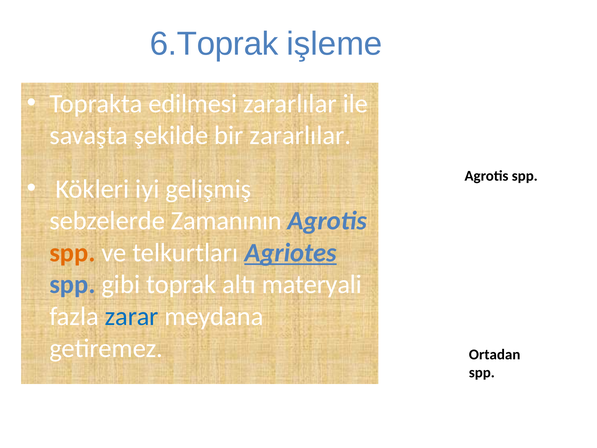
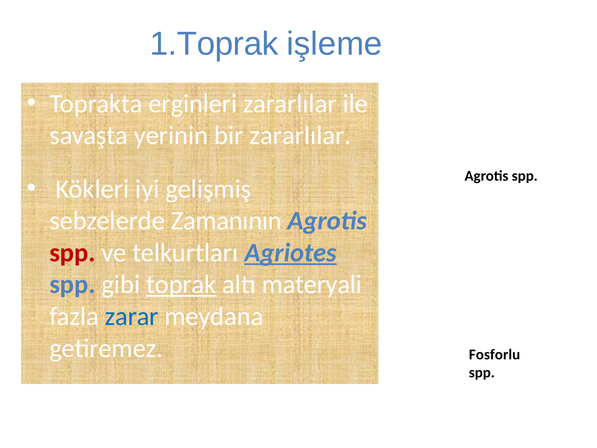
6.Toprak: 6.Toprak -> 1.Toprak (214, 44)
edilmesi: edilmesi -> erginleri (193, 104)
şekilde: şekilde -> yerinin (171, 135)
spp colour: orange -> red (72, 253)
toprak underline: none -> present (181, 284)
Ortadan: Ortadan -> Fosforlu (495, 354)
